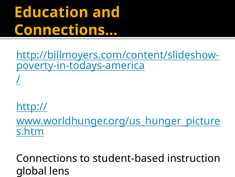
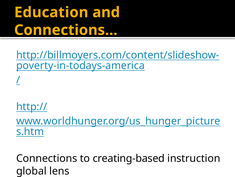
student-based: student-based -> creating-based (129, 158)
